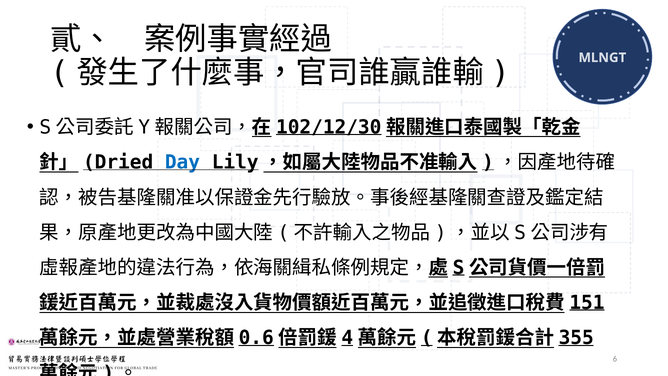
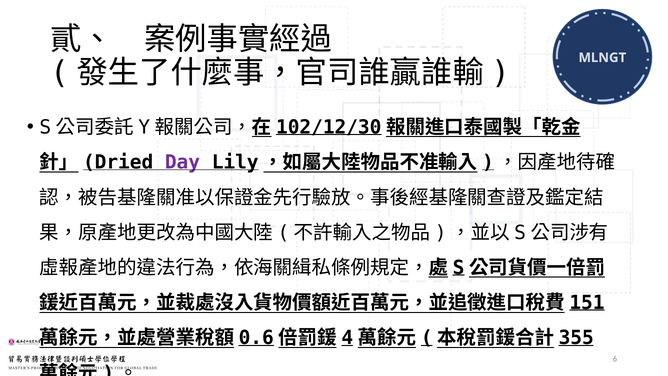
Day colour: blue -> purple (182, 162)
